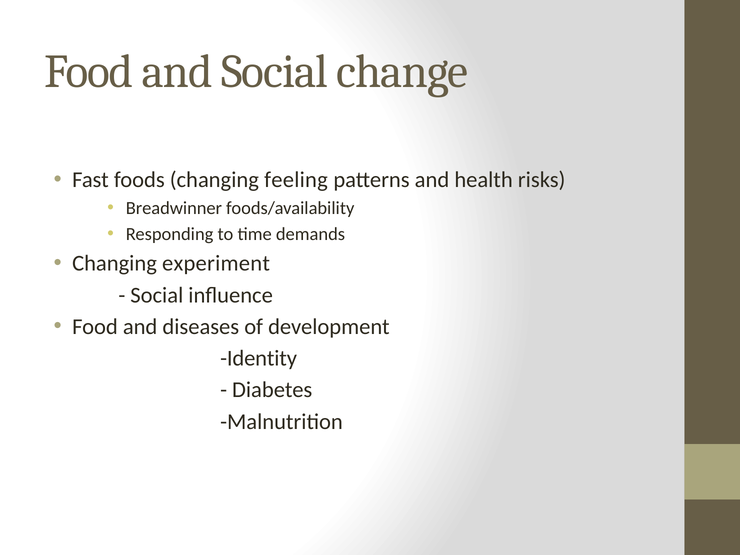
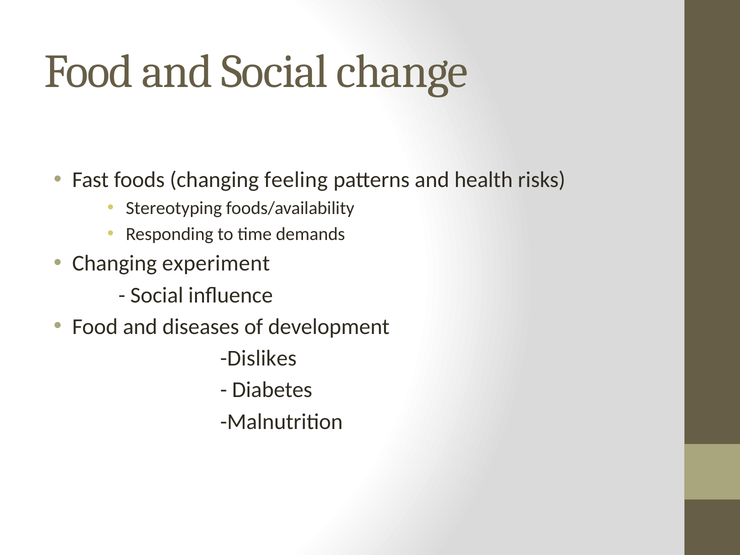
Breadwinner: Breadwinner -> Stereotyping (174, 208)
Identity: Identity -> Dislikes (258, 358)
